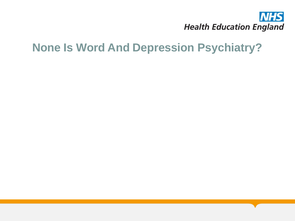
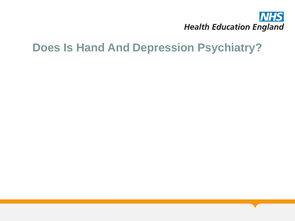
None: None -> Does (46, 48)
Word: Word -> Hand (91, 48)
